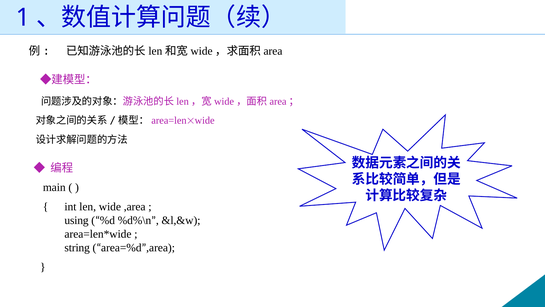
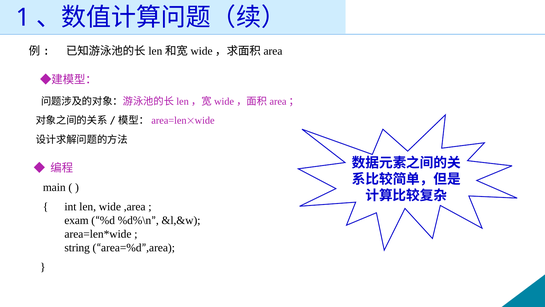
using: using -> exam (77, 220)
